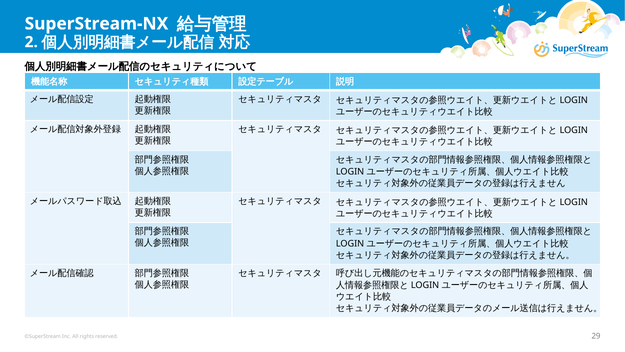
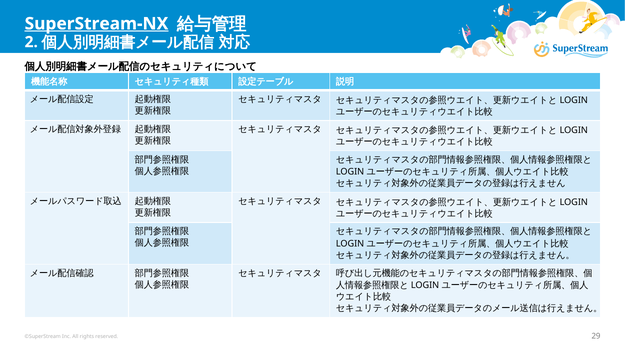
SuperStream-NX underline: none -> present (96, 24)
